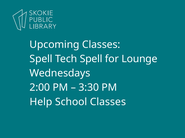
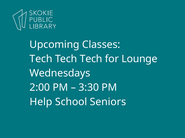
Spell: Spell -> Tech (41, 59)
Spell: Spell -> Tech (91, 59)
School Classes: Classes -> Seniors (108, 102)
